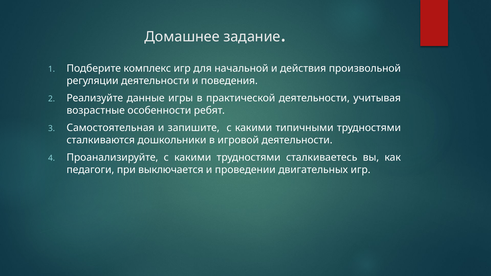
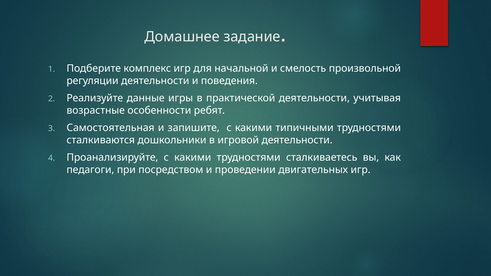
действия: действия -> смелость (303, 69)
выключается: выключается -> посредством (171, 170)
